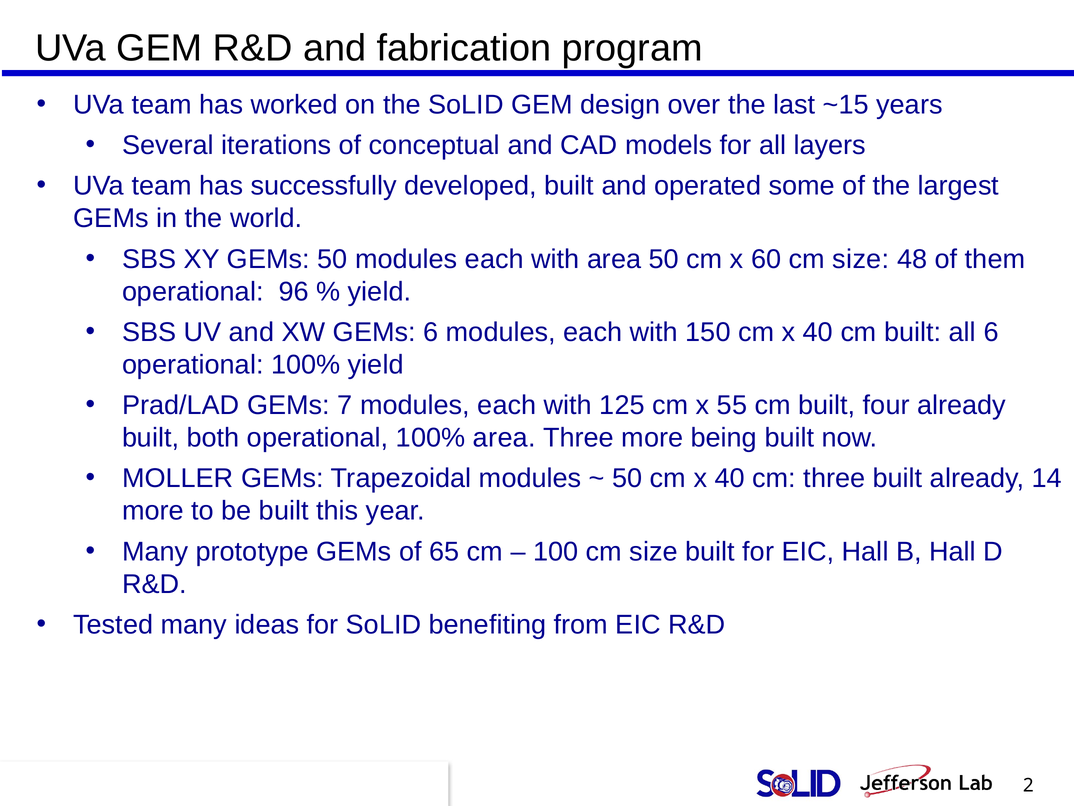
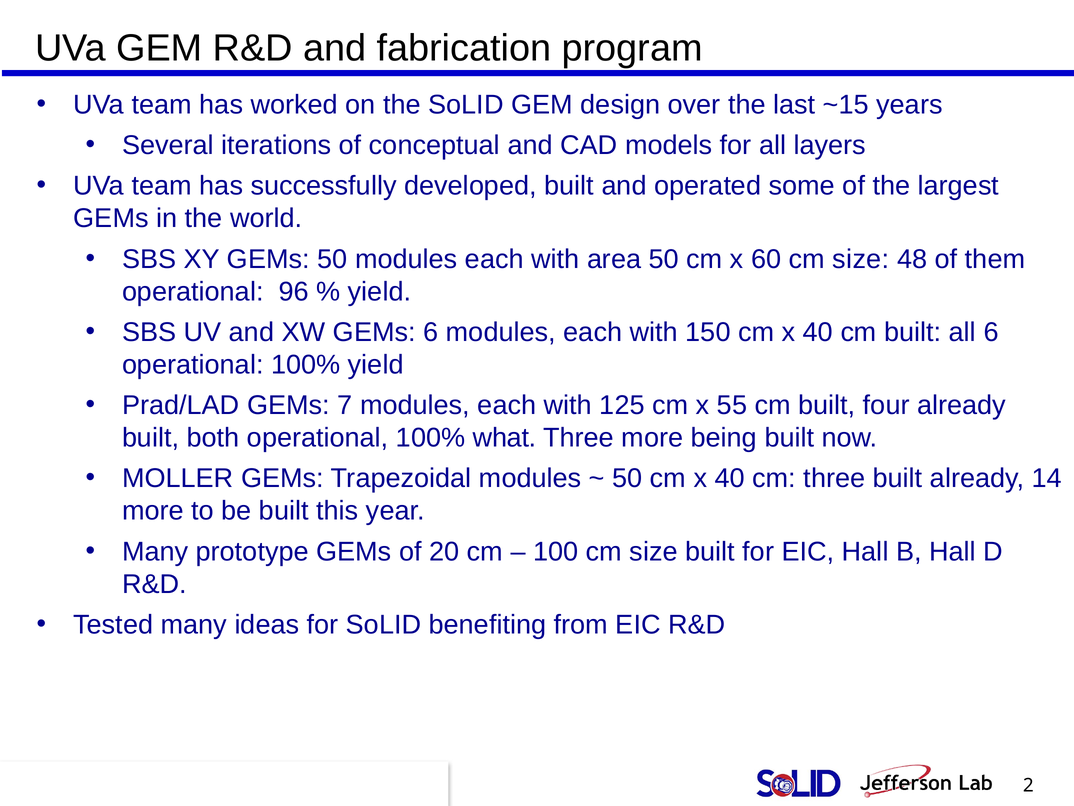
100% area: area -> what (505, 438)
65: 65 -> 20 (444, 552)
